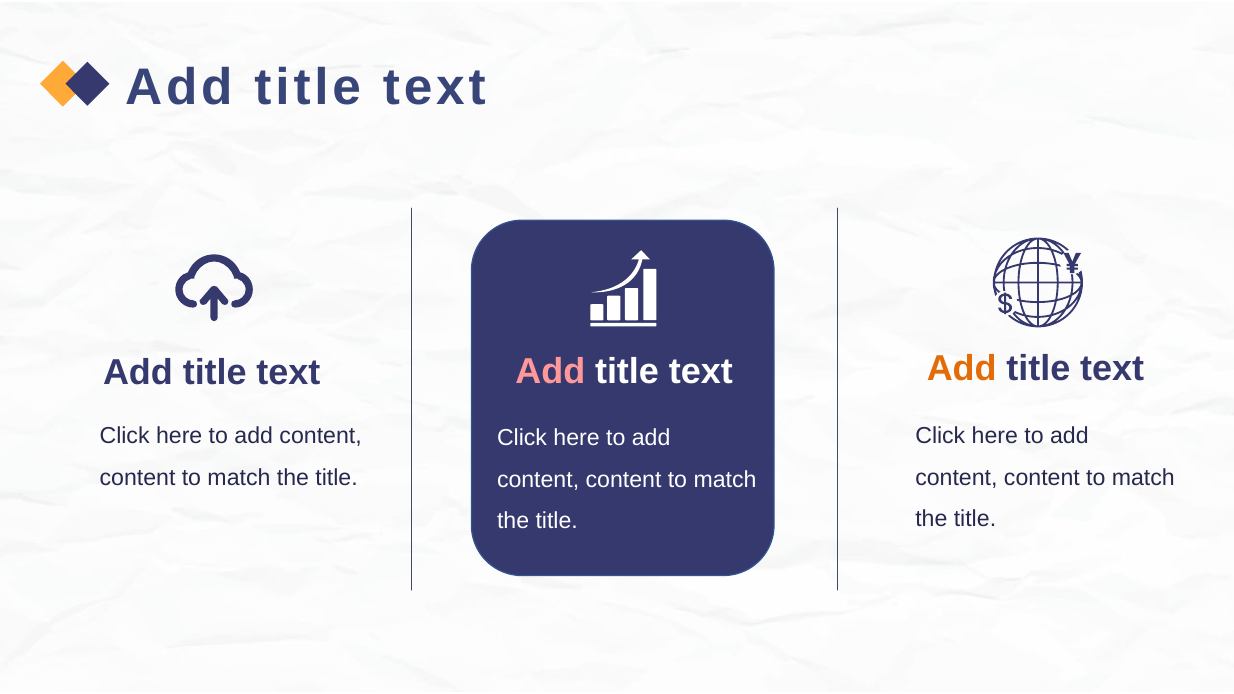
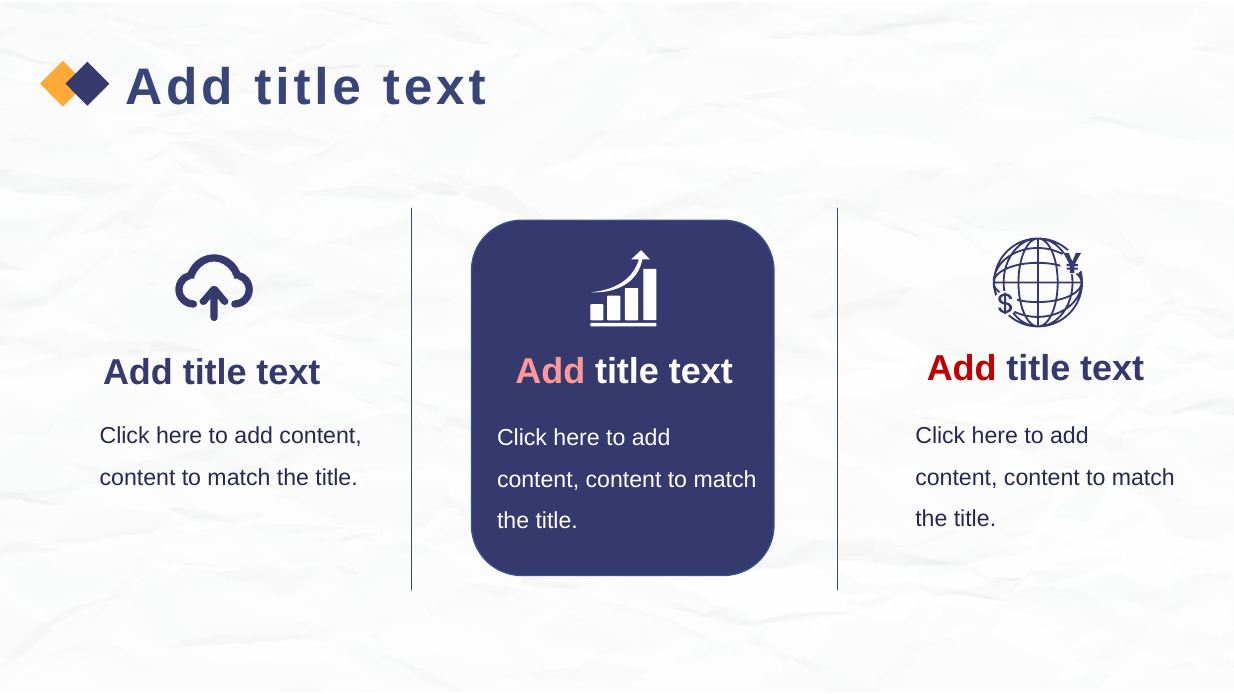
Add colour: orange -> red (962, 368)
